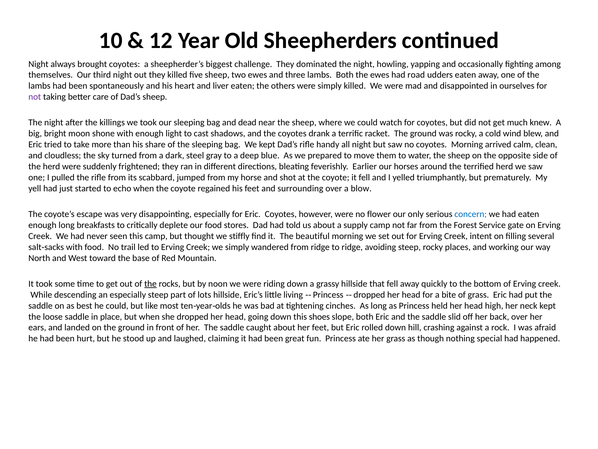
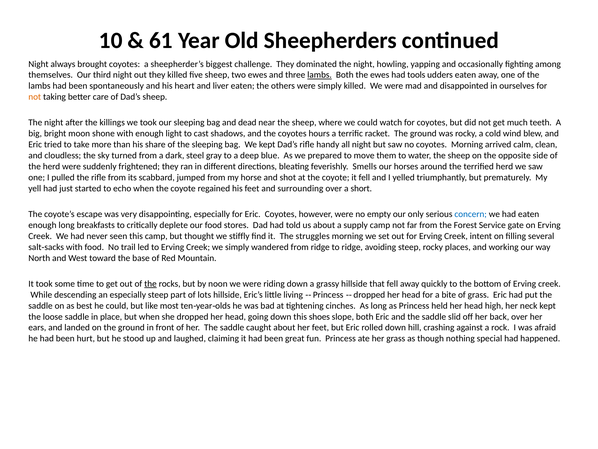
12: 12 -> 61 (161, 40)
lambs underline: none -> present (320, 75)
road: road -> tools (416, 75)
not colour: purple -> orange (35, 97)
knew: knew -> teeth (541, 122)
drank: drank -> hours (319, 133)
Earlier: Earlier -> Smells (365, 166)
blow: blow -> short (361, 188)
flower: flower -> empty (379, 214)
beautiful: beautiful -> struggles (313, 236)
